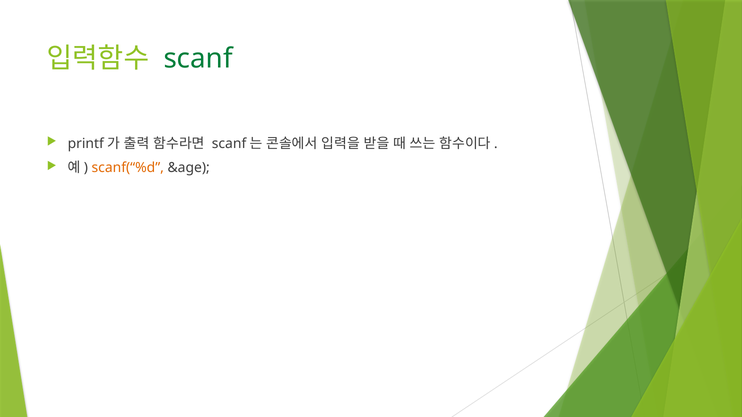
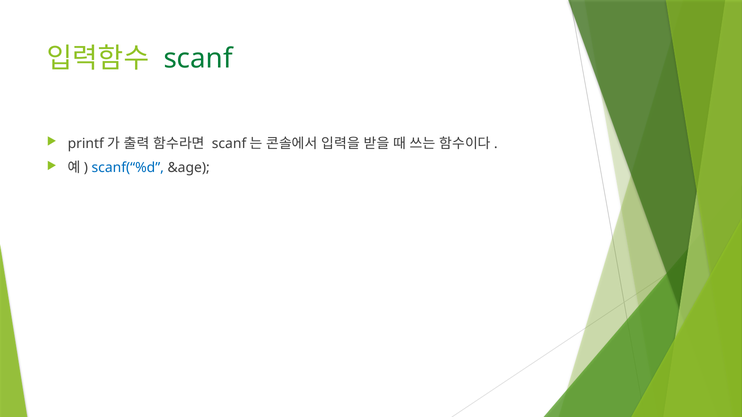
scanf(“%d colour: orange -> blue (128, 168)
